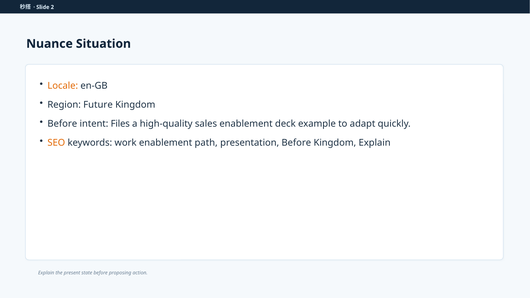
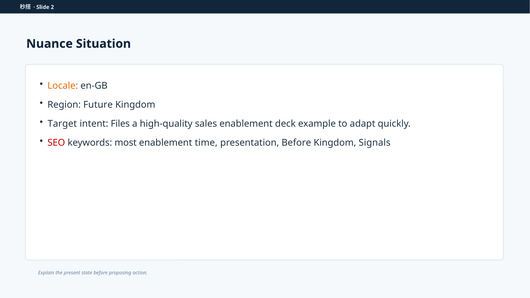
Before: Before -> Target (62, 124)
SEO colour: orange -> red (56, 143)
work: work -> most (126, 143)
path: path -> time (206, 143)
Kingdom Explain: Explain -> Signals (375, 143)
